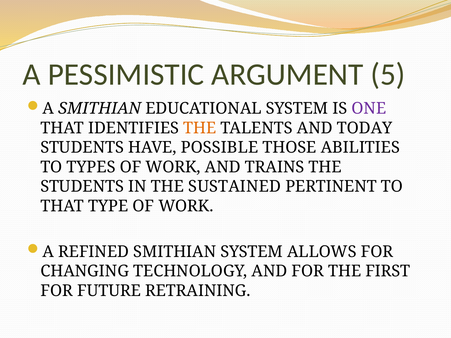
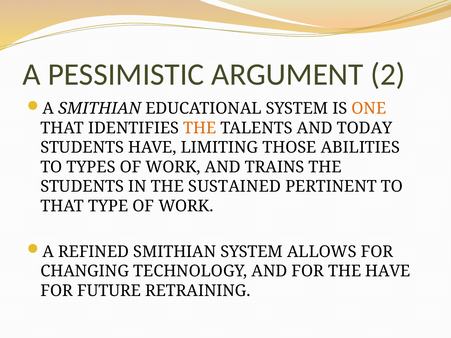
5: 5 -> 2 (388, 75)
ONE colour: purple -> orange (369, 109)
POSSIBLE: POSSIBLE -> LIMITING (220, 148)
THE FIRST: FIRST -> HAVE (388, 271)
